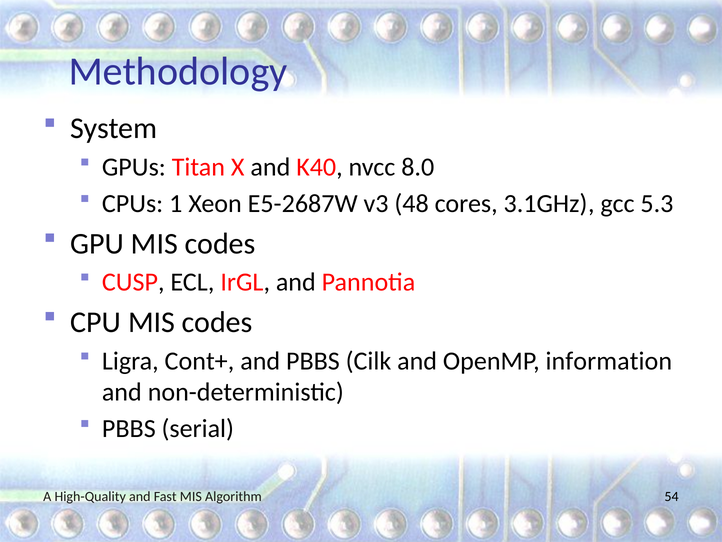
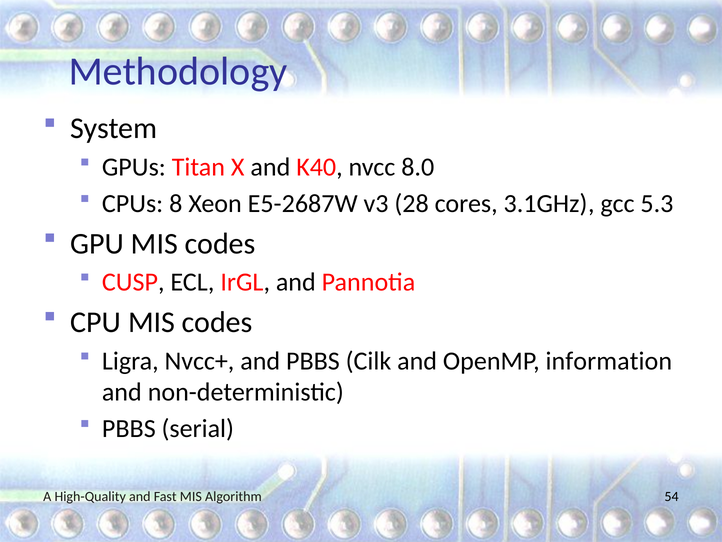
1: 1 -> 8 (176, 203)
48: 48 -> 28 (412, 203)
Cont+: Cont+ -> Nvcc+ (199, 361)
